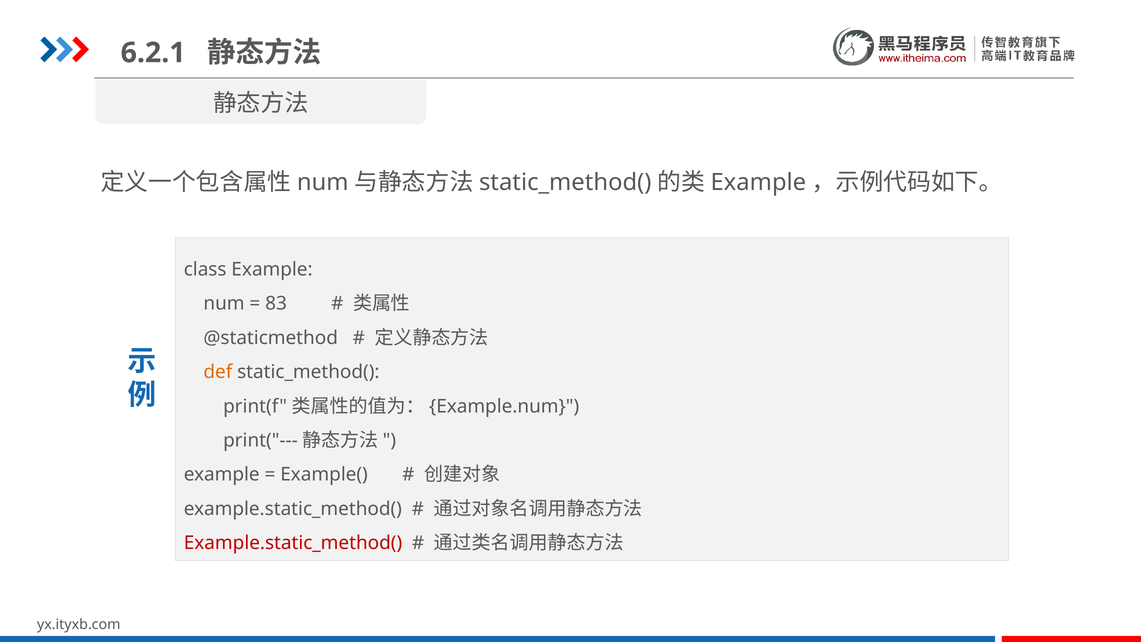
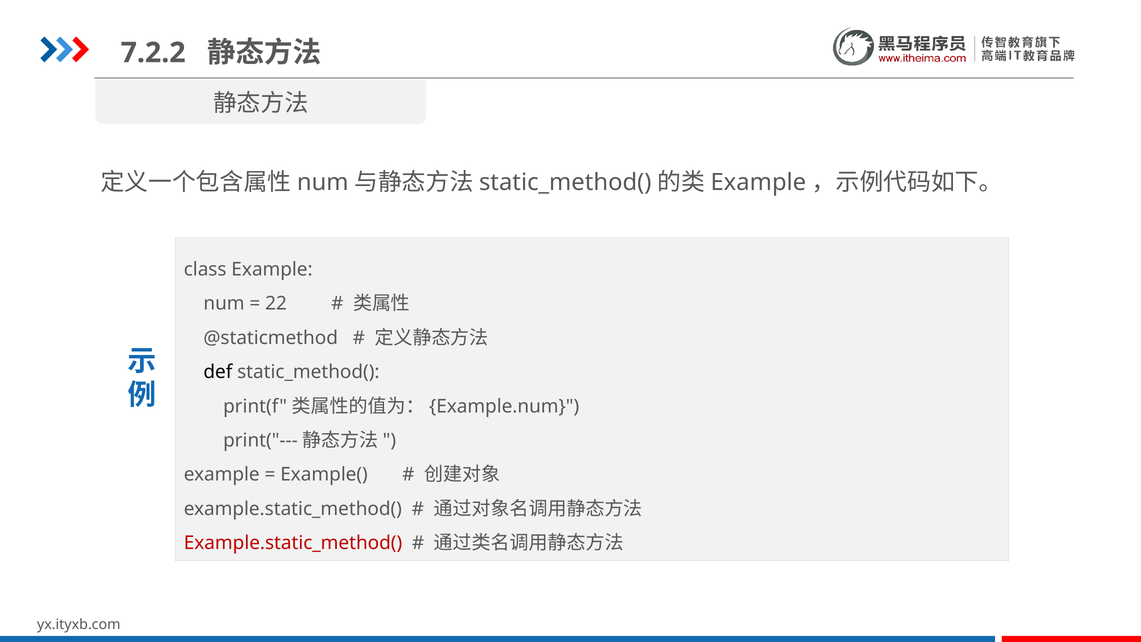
6.2.1: 6.2.1 -> 7.2.2 (153, 53)
83: 83 -> 22 (276, 304)
def colour: orange -> black (218, 372)
